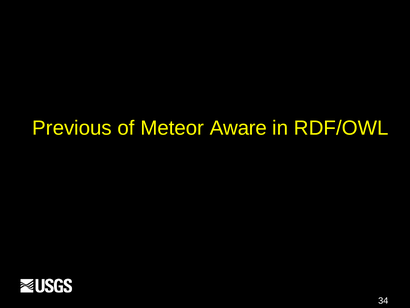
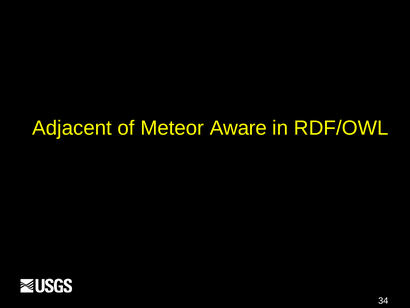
Previous: Previous -> Adjacent (72, 128)
